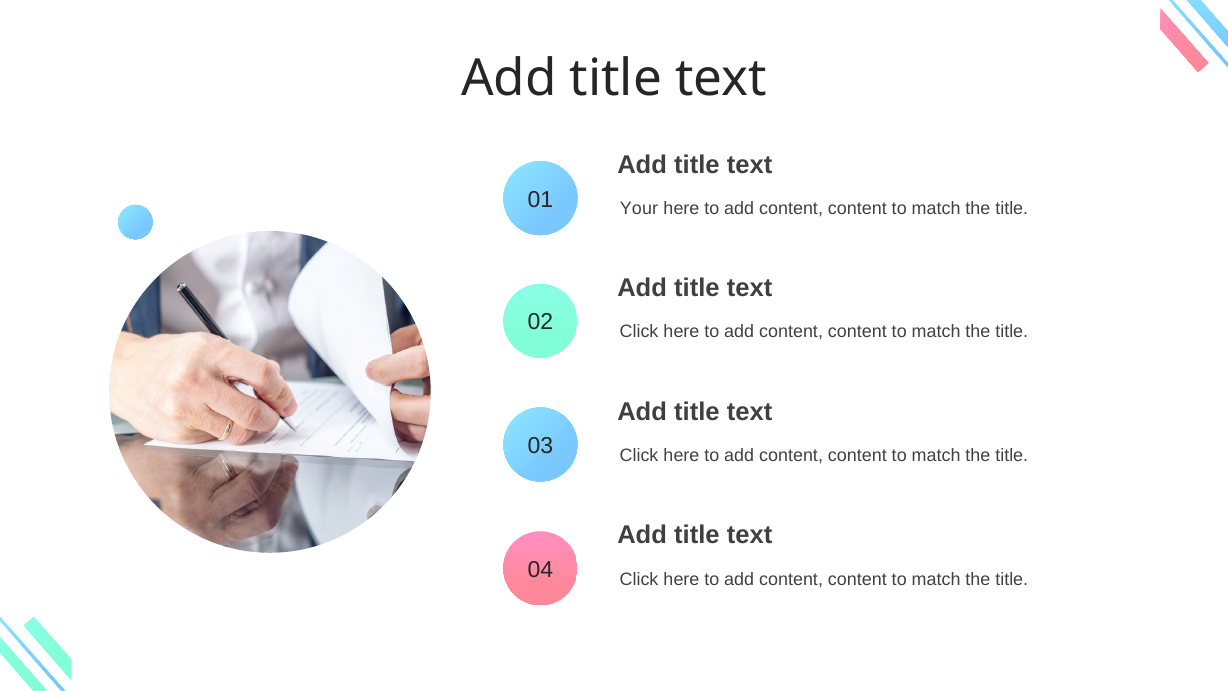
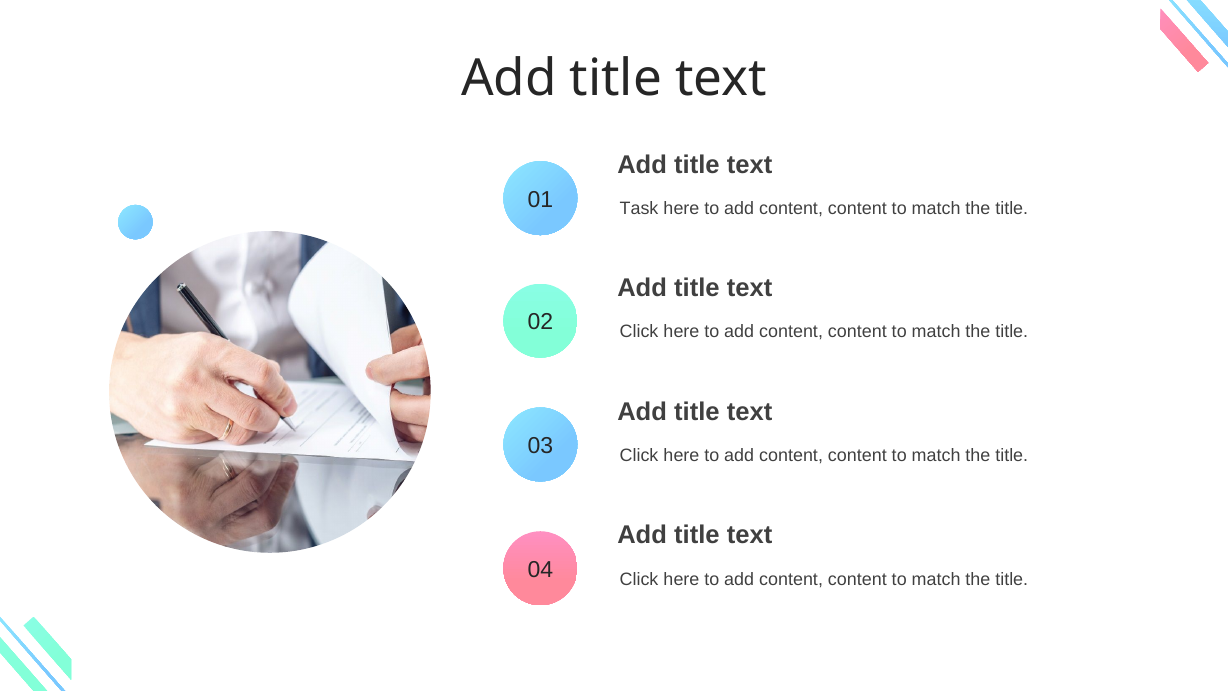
Your: Your -> Task (639, 209)
